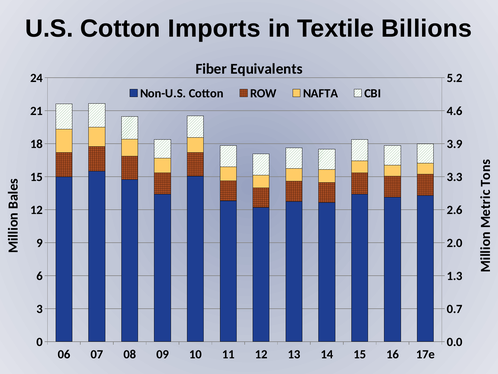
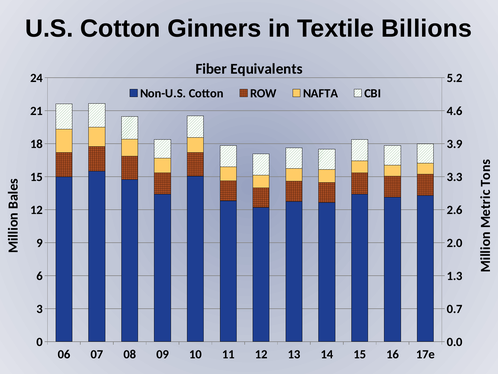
Imports: Imports -> Ginners (214, 29)
